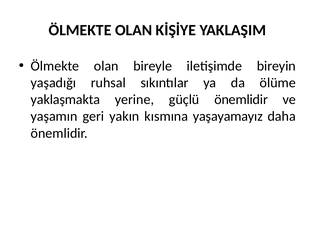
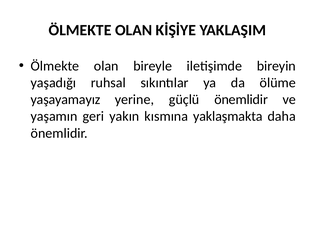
yaklaşmakta: yaklaşmakta -> yaşayamayız (65, 100)
yaşayamayız: yaşayamayız -> yaklaşmakta (228, 116)
